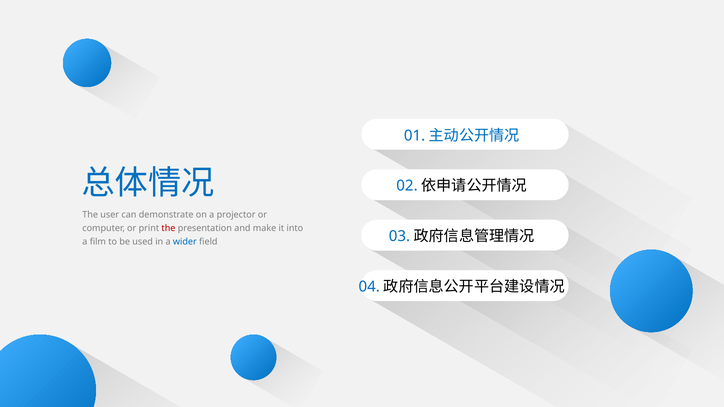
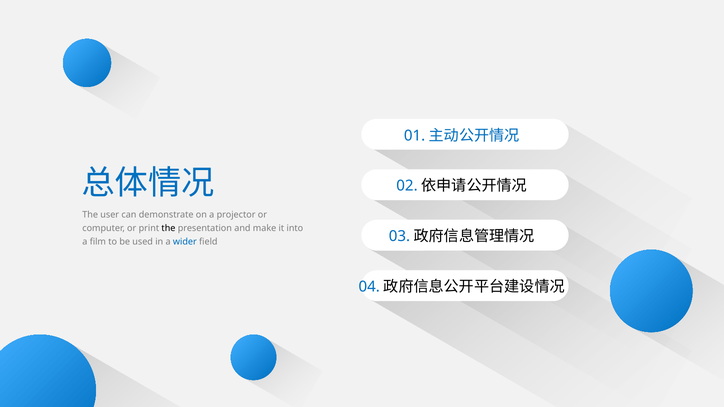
the colour: red -> black (168, 228)
